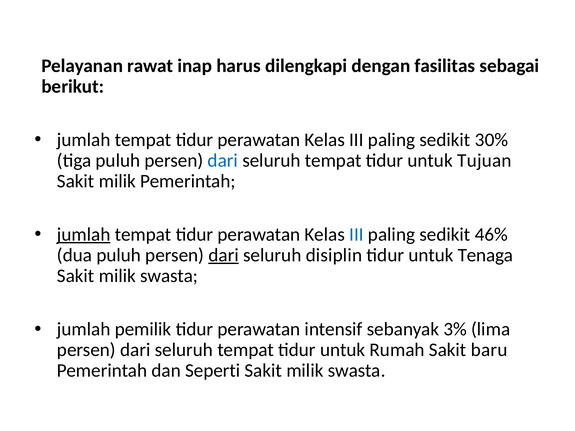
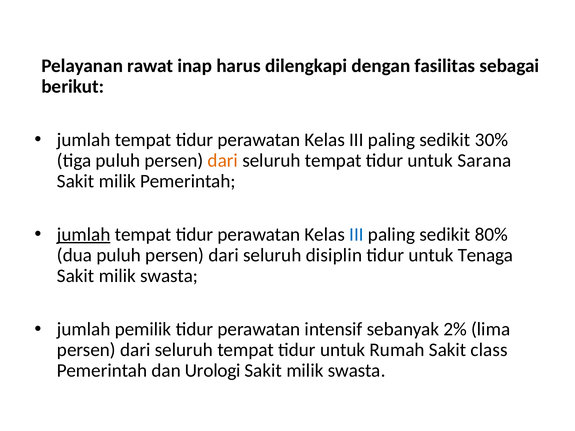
dari colour: blue -> orange (223, 160)
Tujuan: Tujuan -> Sarana (484, 160)
46%: 46% -> 80% (491, 235)
dari underline: present -> none (224, 255)
3%: 3% -> 2% (455, 329)
baru: baru -> class (489, 350)
Seperti: Seperti -> Urologi (213, 371)
